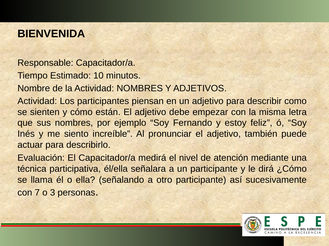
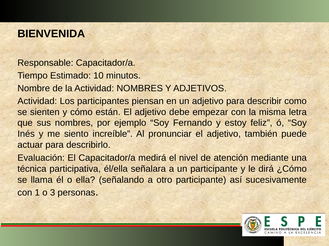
7: 7 -> 1 (37, 193)
